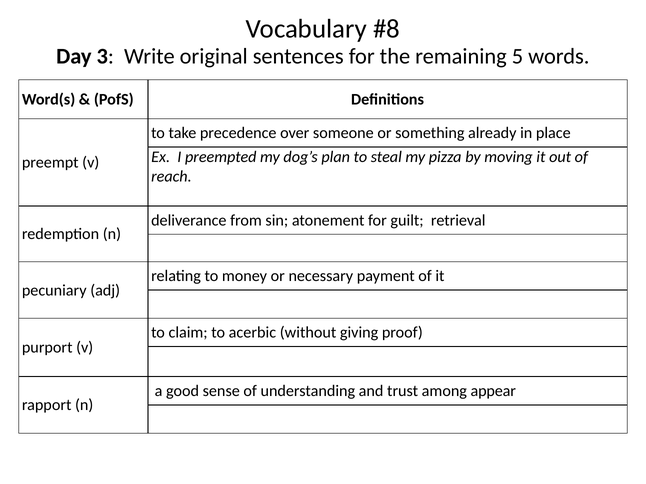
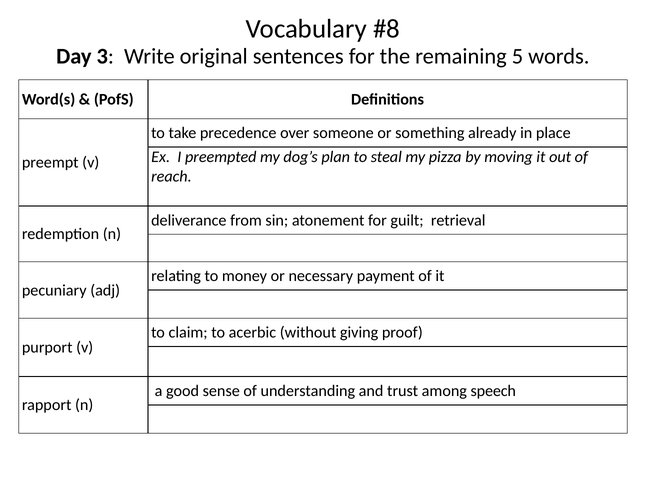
appear: appear -> speech (493, 391)
